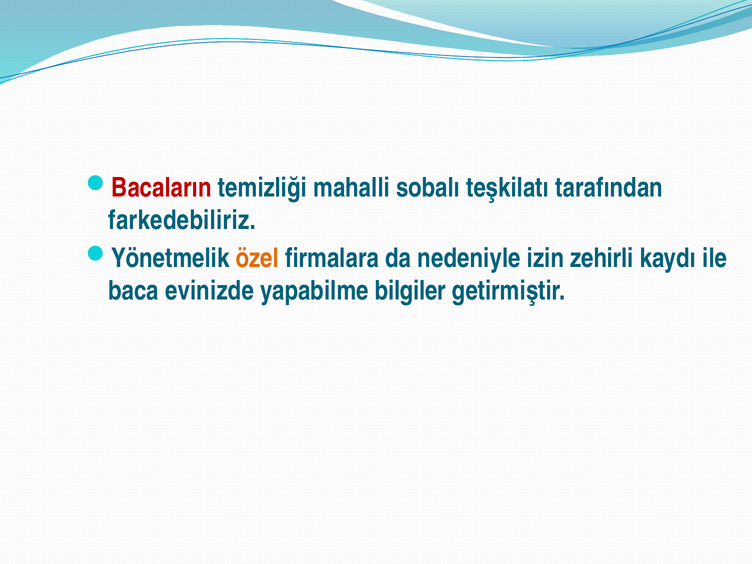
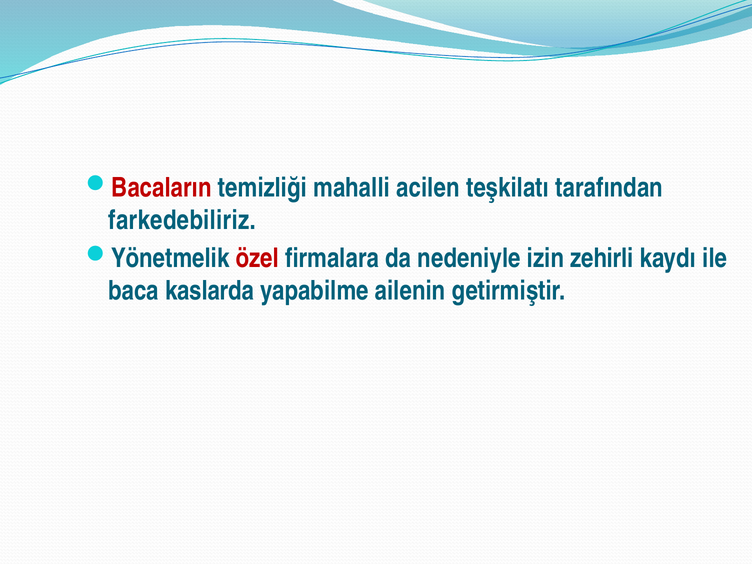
sobalı: sobalı -> acilen (428, 188)
özel colour: orange -> red (257, 258)
evinizde: evinizde -> kaslarda (210, 291)
bilgiler: bilgiler -> ailenin (410, 291)
